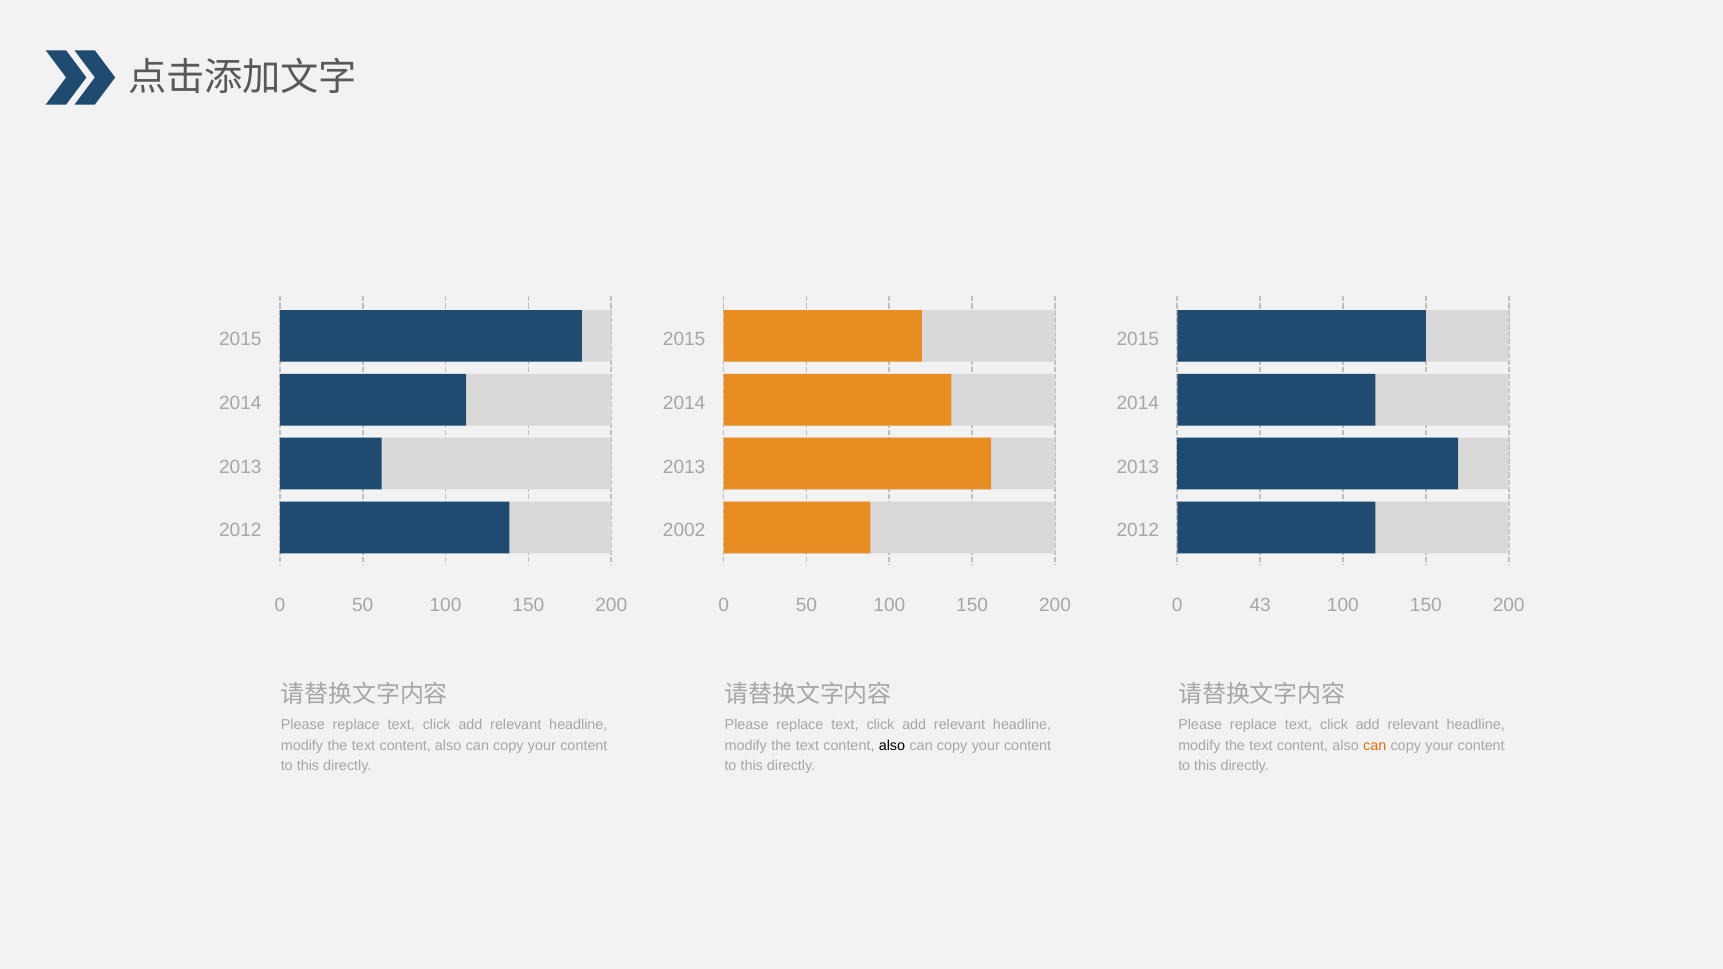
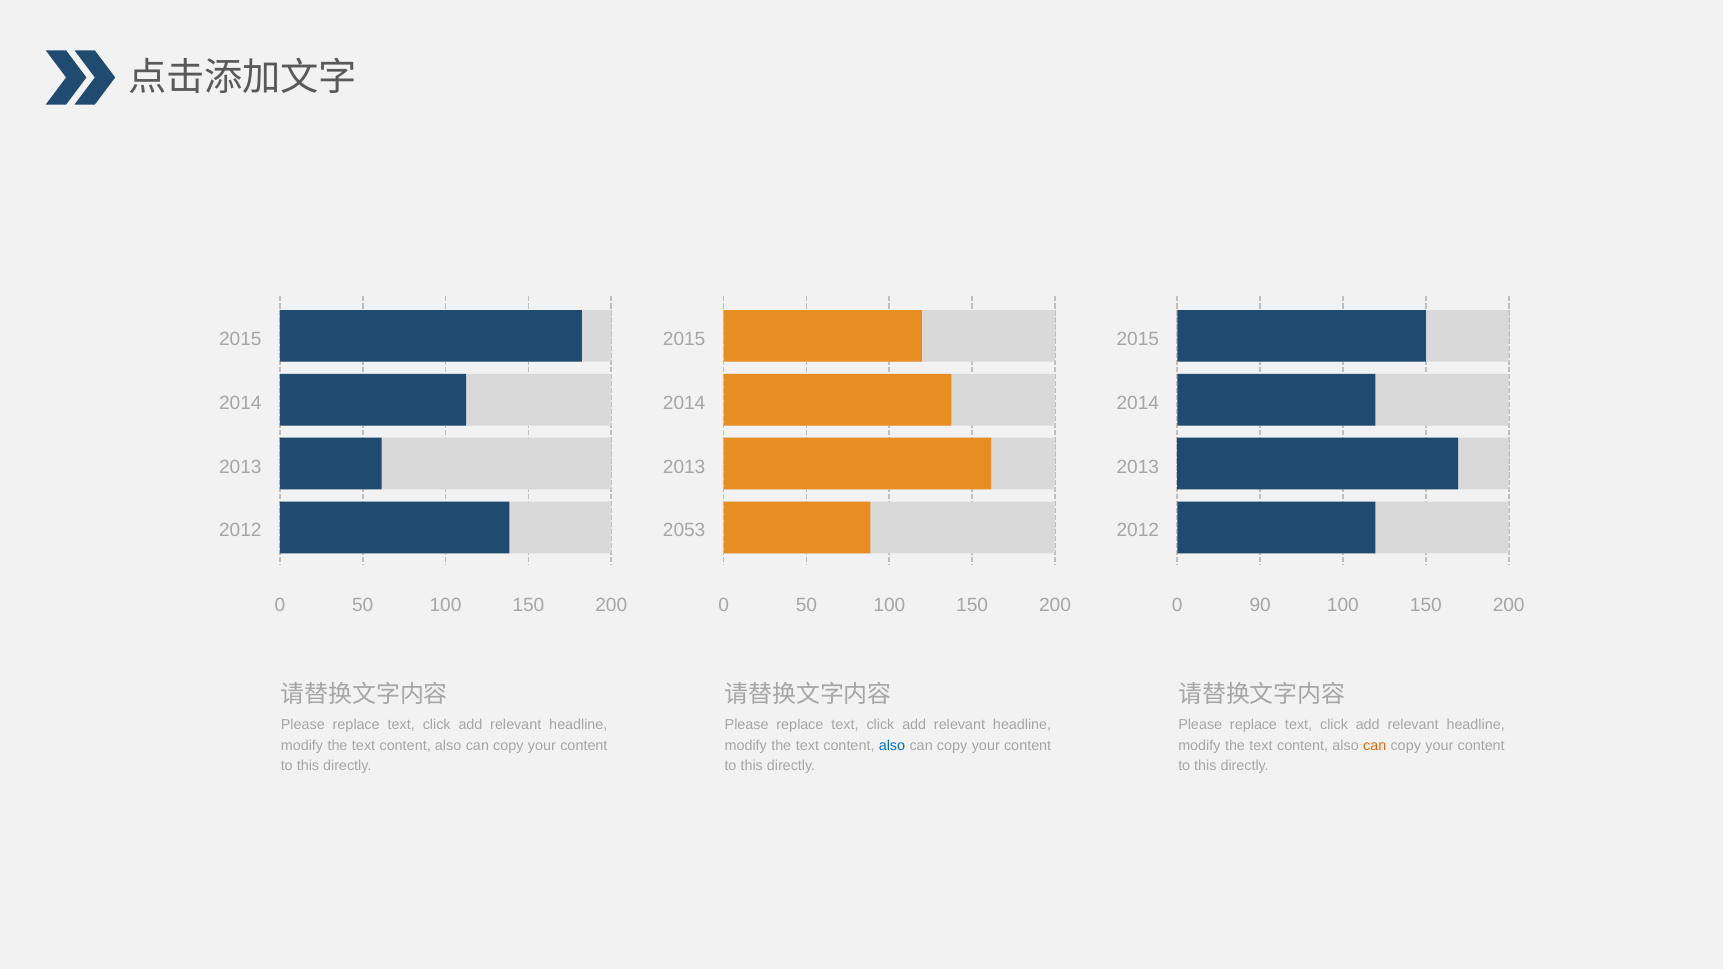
2002: 2002 -> 2053 (684, 531)
43: 43 -> 90 (1260, 605)
also colour: black -> blue (892, 746)
